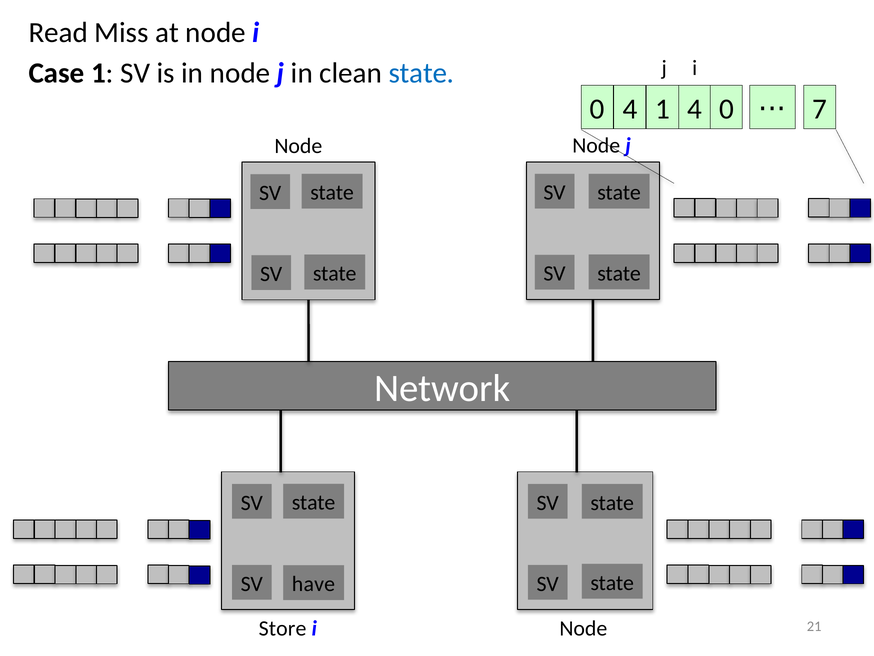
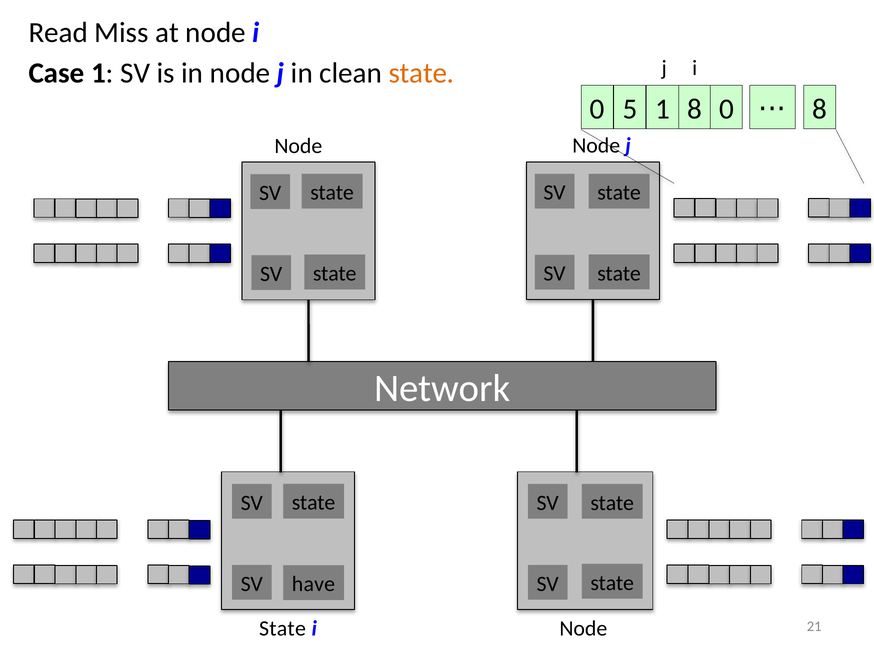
state colour: blue -> orange (421, 73)
0 4: 4 -> 5 (630, 109)
1 4: 4 -> 8 (695, 109)
7: 7 -> 8 (820, 109)
Store: Store -> State (282, 628)
